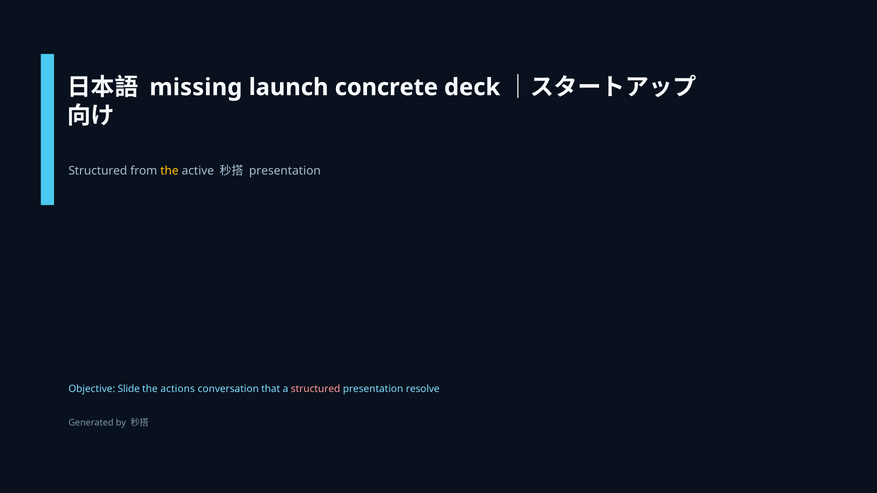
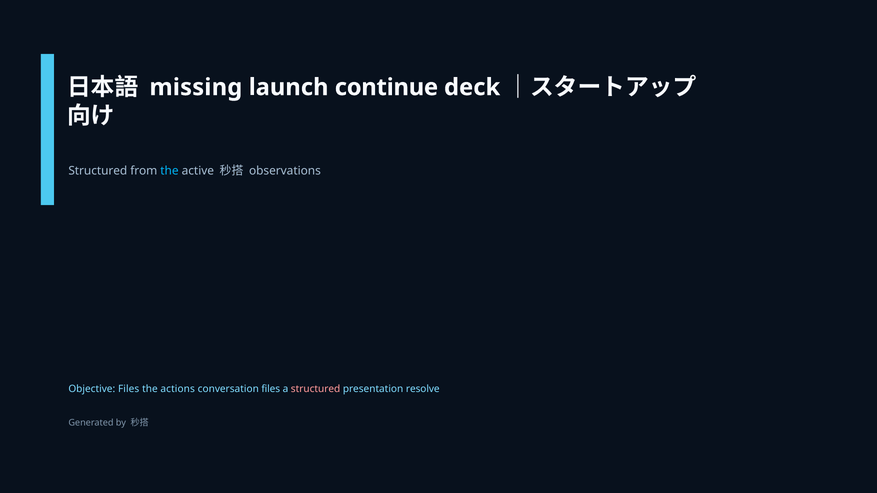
concrete: concrete -> continue (386, 87)
the colour: yellow -> light blue (169, 171)
presentation: presentation -> observations (285, 171)
Objective Slide: Slide -> Files (129, 389)
conversation that: that -> files (271, 389)
